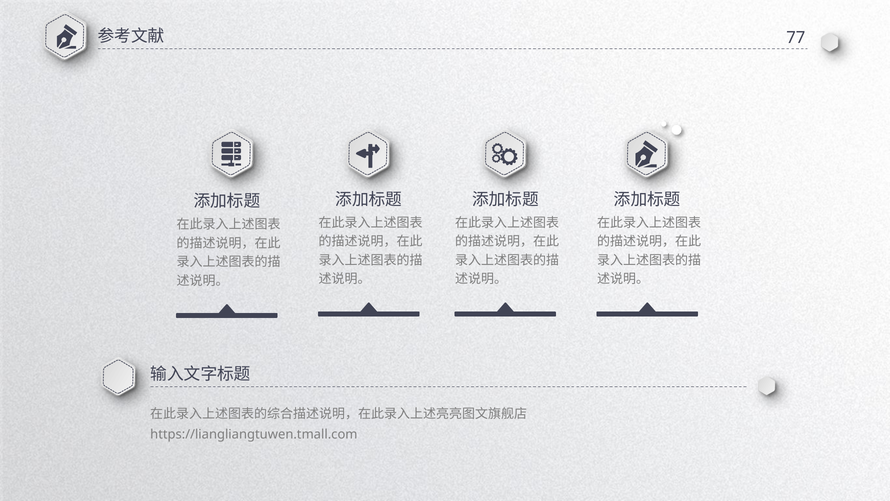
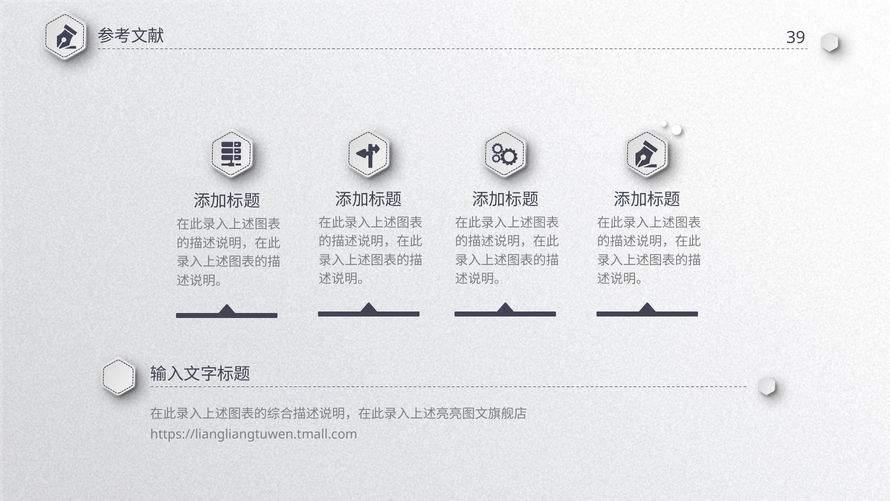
77: 77 -> 39 (796, 38)
